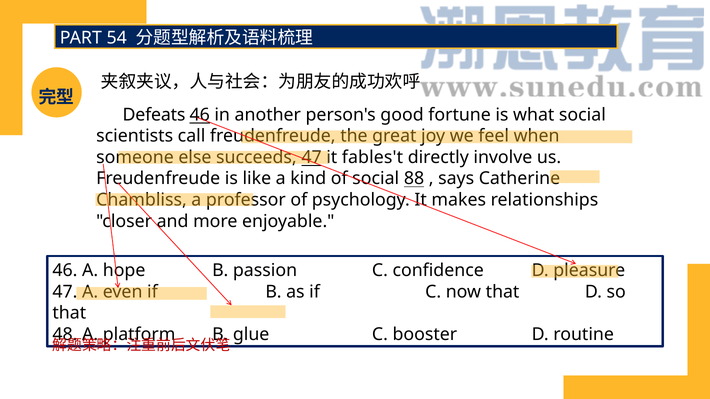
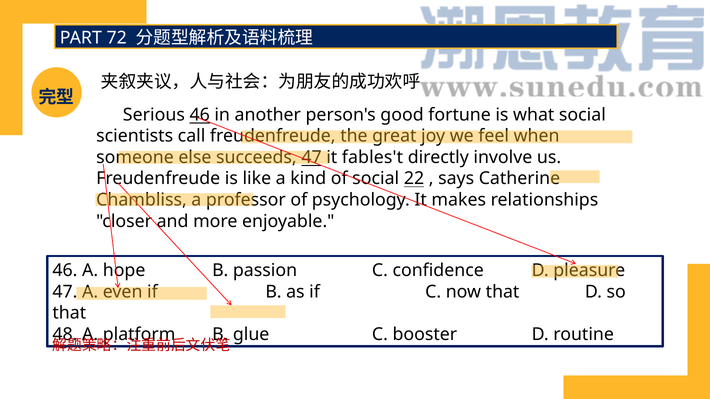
54: 54 -> 72 (117, 38)
Defeats: Defeats -> Serious (154, 115)
88: 88 -> 22 (414, 179)
